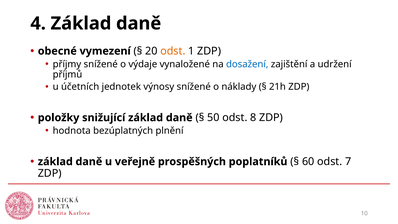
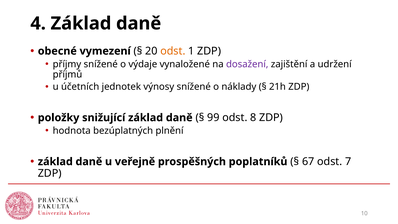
dosažení colour: blue -> purple (247, 64)
50: 50 -> 99 (213, 118)
60: 60 -> 67 (308, 162)
